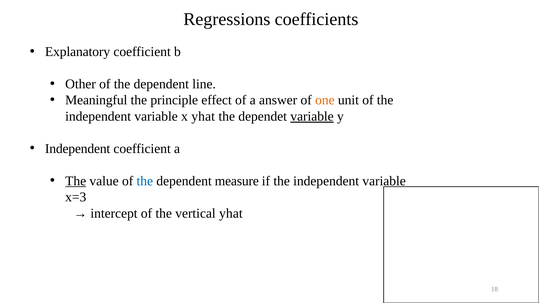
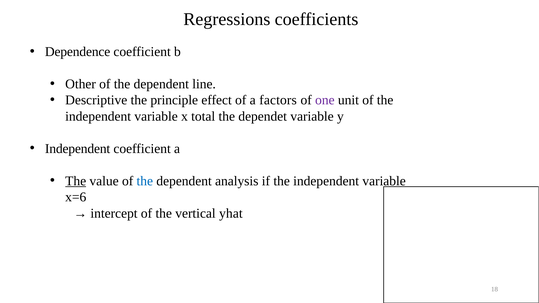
Explanatory: Explanatory -> Dependence (78, 52)
Meaningful: Meaningful -> Descriptive (96, 100)
answer: answer -> factors (278, 100)
one colour: orange -> purple (325, 100)
x yhat: yhat -> total (203, 116)
variable underline: present -> none (312, 116)
measure: measure -> analysis (237, 181)
x=3: x=3 -> x=6 (76, 197)
